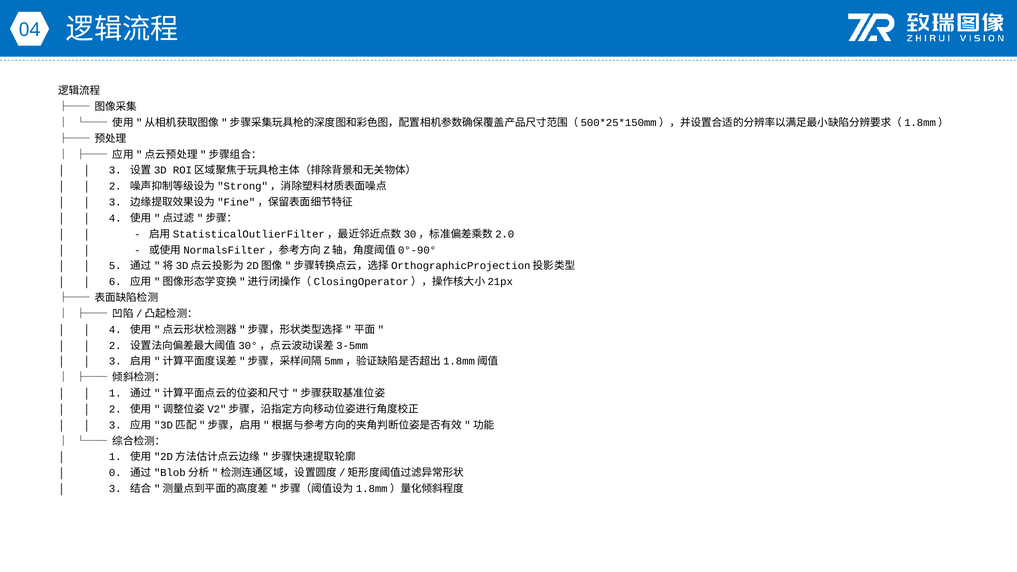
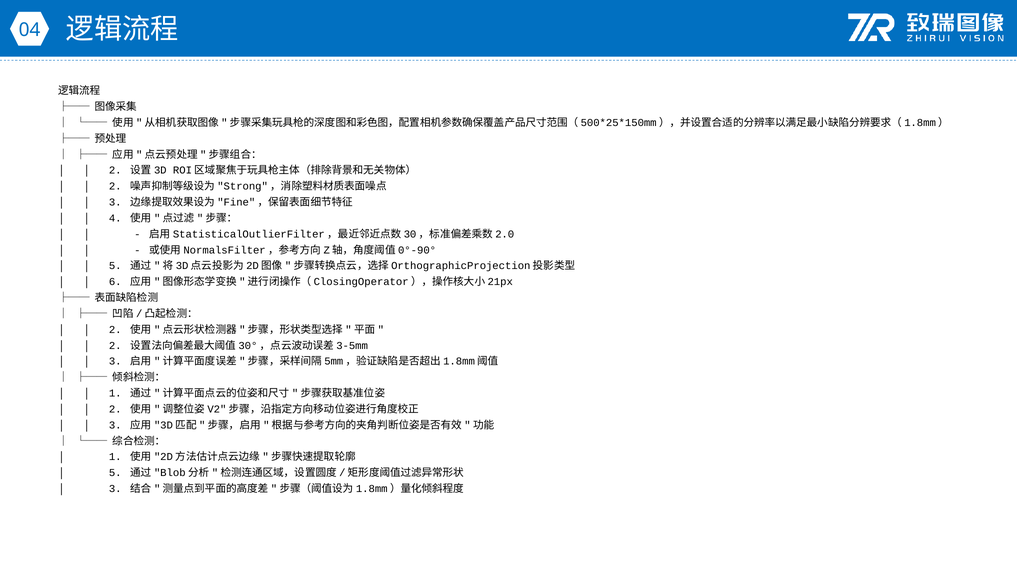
3: 3 -> 2 (115, 170)
4: 4 -> 2 (115, 330)
0: 0 -> 5 (115, 473)
